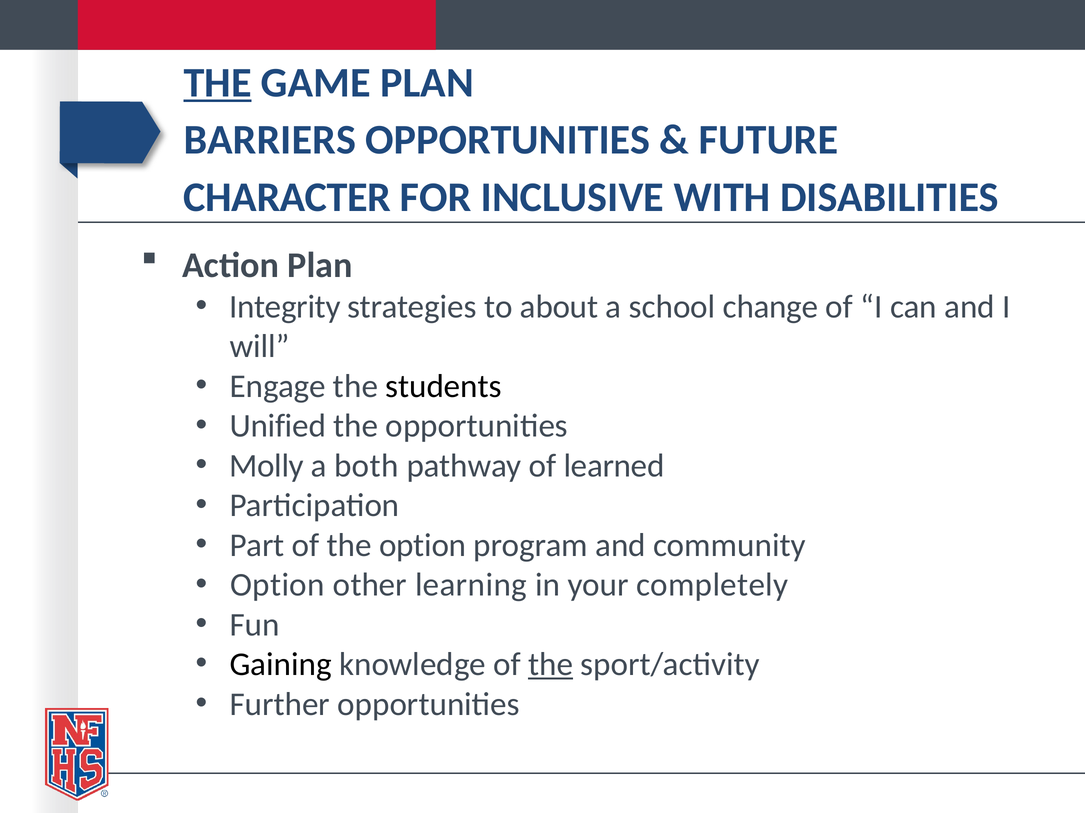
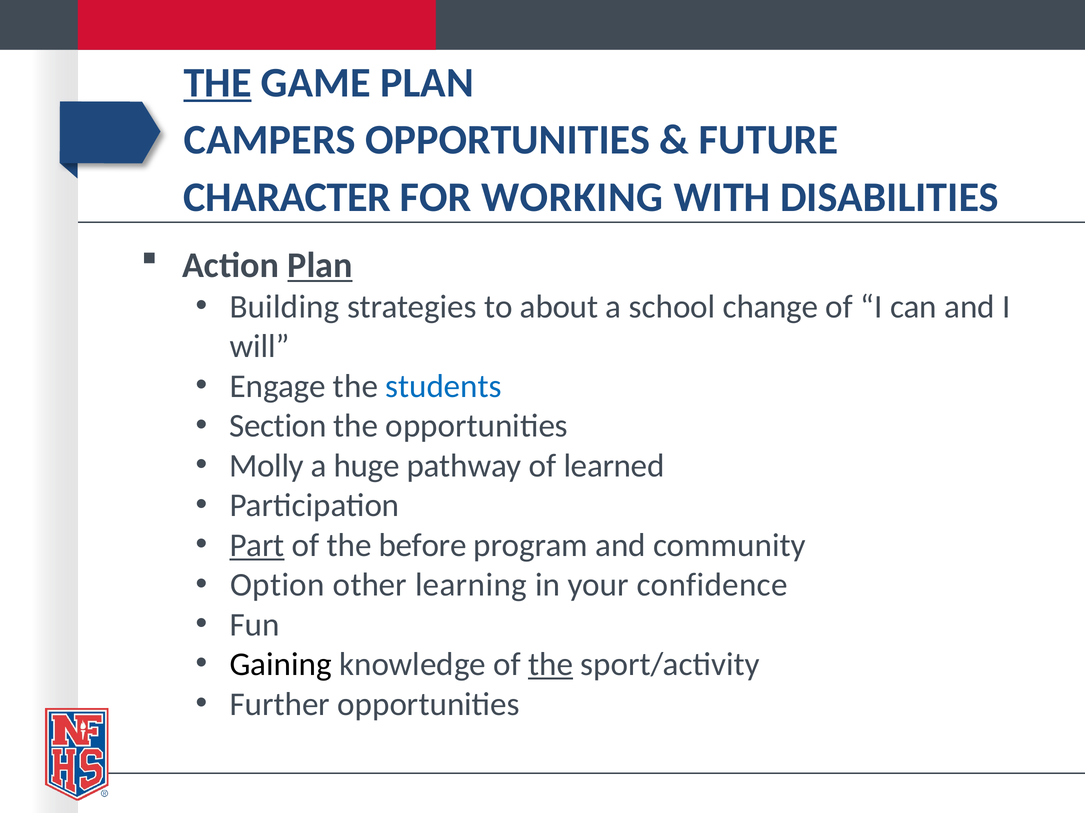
BARRIERS: BARRIERS -> CAMPERS (270, 140)
INCLUSIVE: INCLUSIVE -> WORKING (572, 197)
Plan underline: none -> present (320, 266)
Integrity: Integrity -> Building (285, 307)
students colour: black -> blue (443, 387)
Unified: Unified -> Section (278, 426)
both: both -> huge (367, 466)
Part underline: none -> present (257, 546)
the option: option -> before (423, 546)
completely: completely -> confidence (712, 585)
